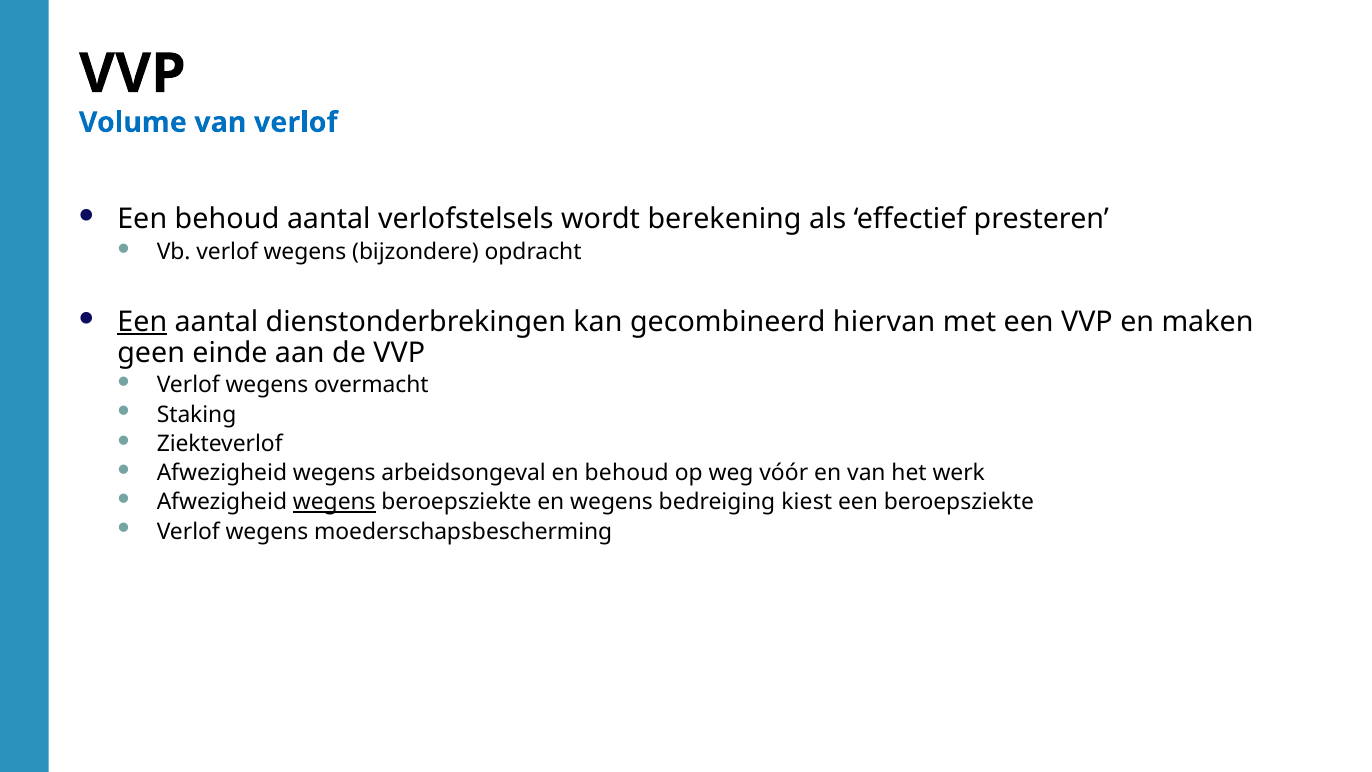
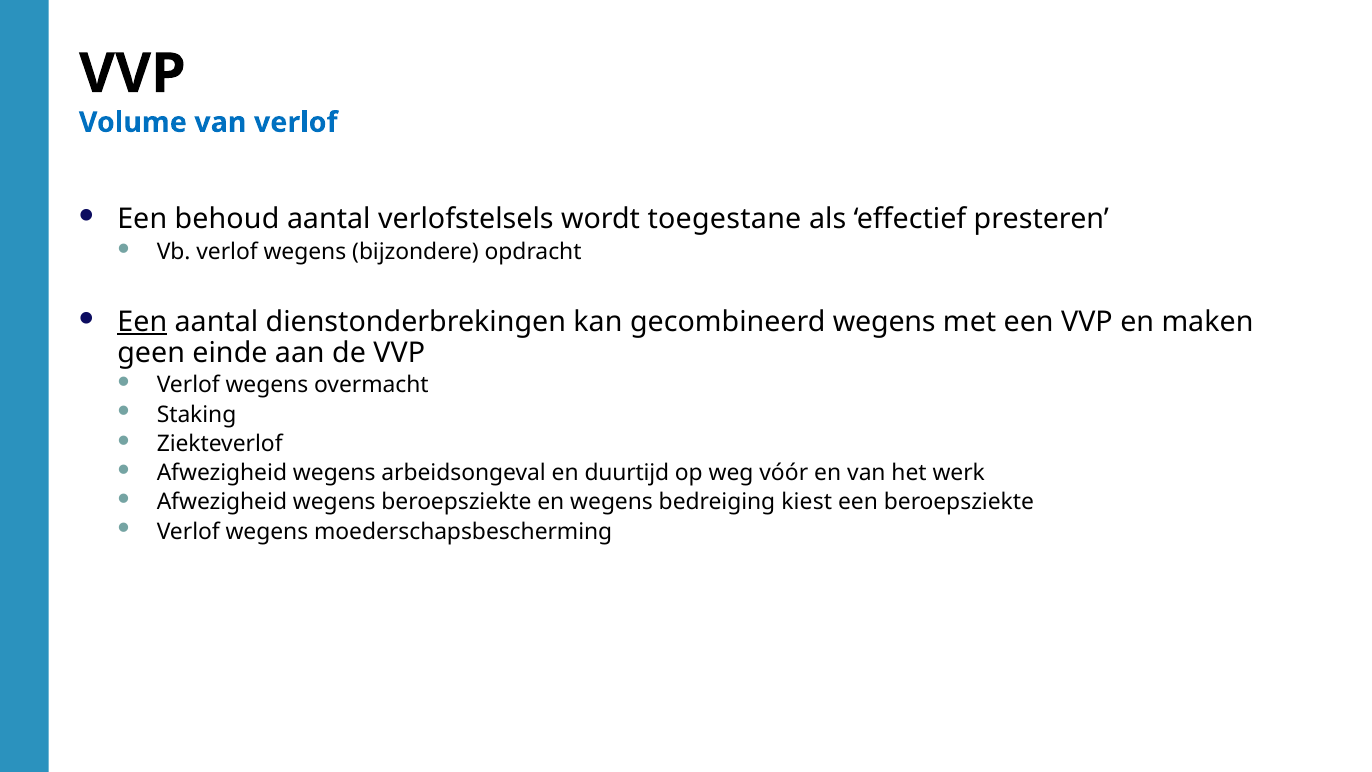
berekening: berekening -> toegestane (724, 219)
gecombineerd hiervan: hiervan -> wegens (884, 322)
en behoud: behoud -> duurtijd (627, 473)
wegens underline: present -> none (334, 502)
